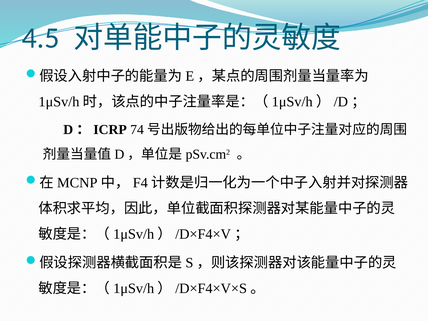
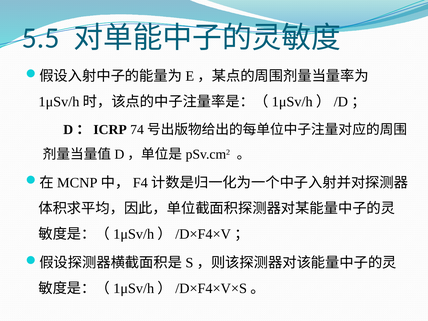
4.5: 4.5 -> 5.5 (41, 38)
